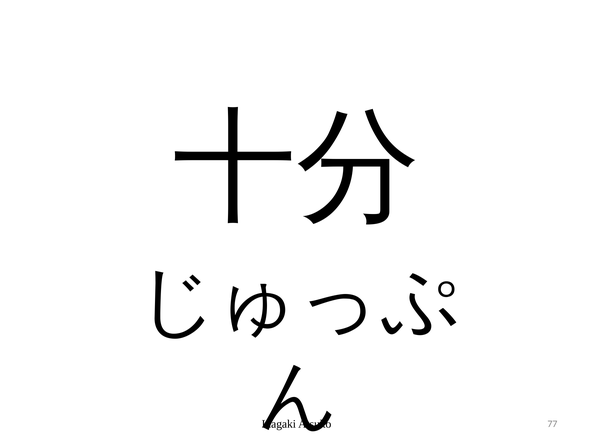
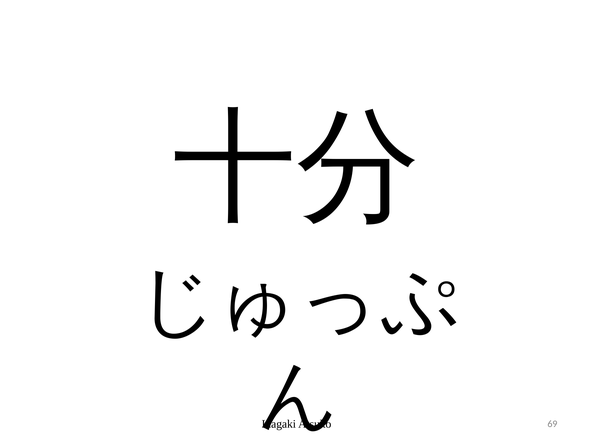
77: 77 -> 69 (552, 425)
